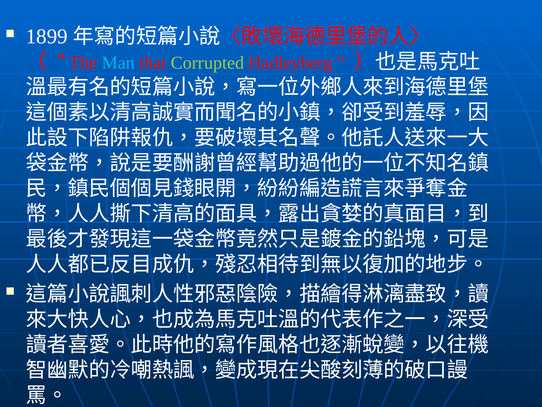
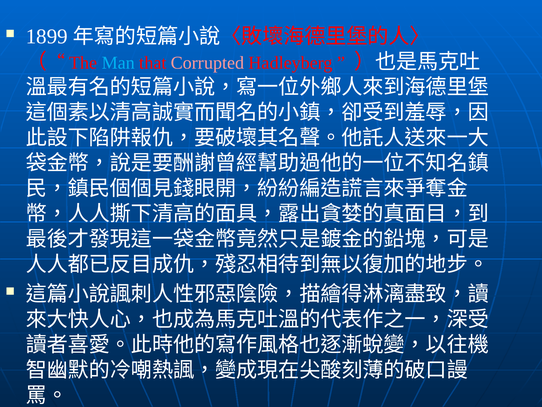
Corrupted colour: light green -> pink (208, 63)
